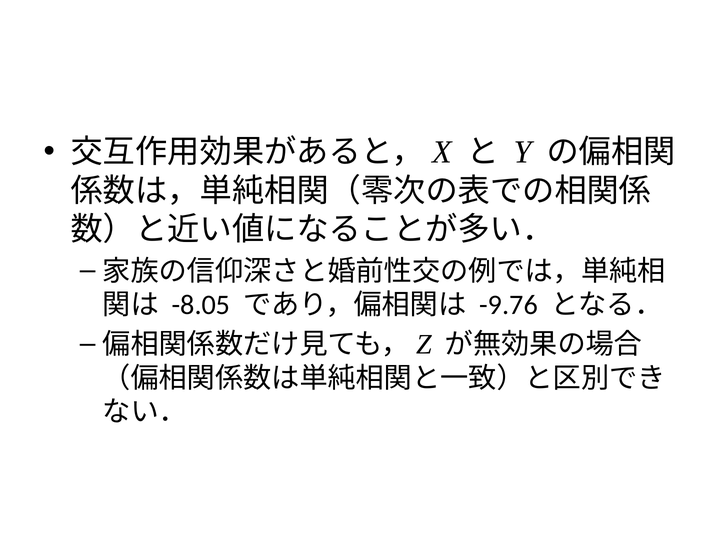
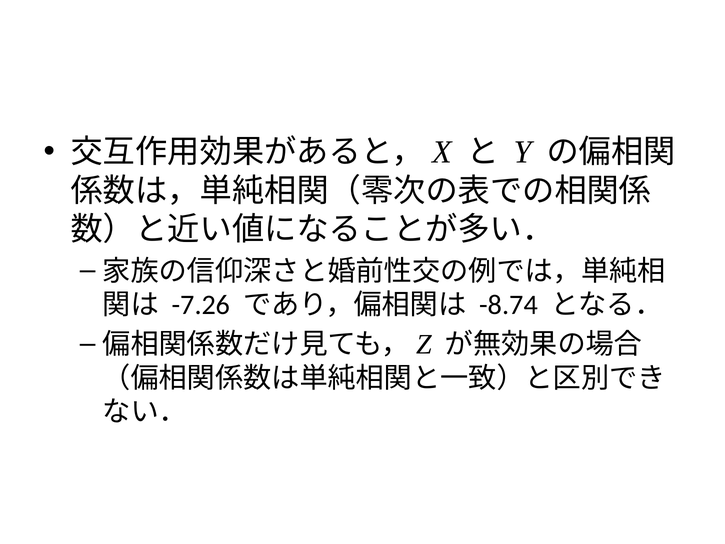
-8.05: -8.05 -> -7.26 (201, 305)
-9.76: -9.76 -> -8.74 (509, 305)
